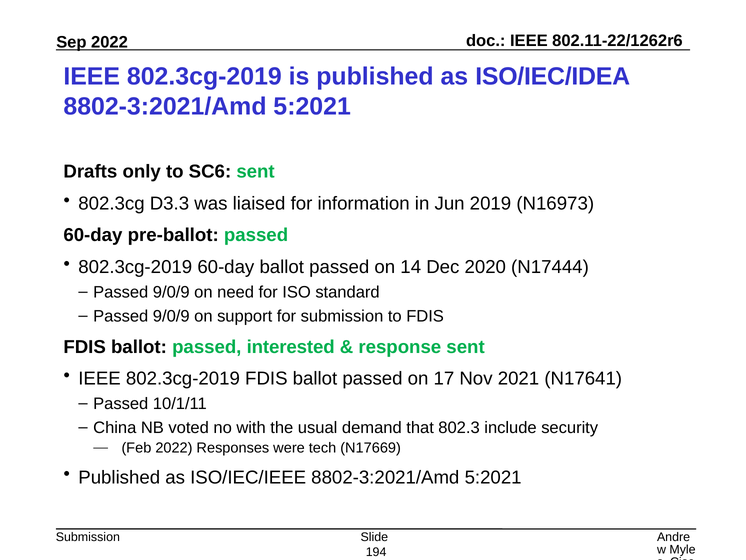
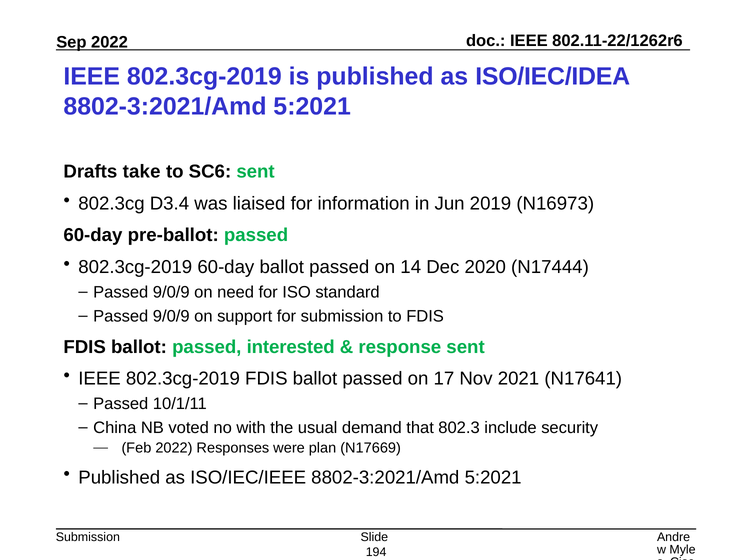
only: only -> take (142, 172)
D3.3: D3.3 -> D3.4 (169, 203)
tech: tech -> plan (322, 447)
